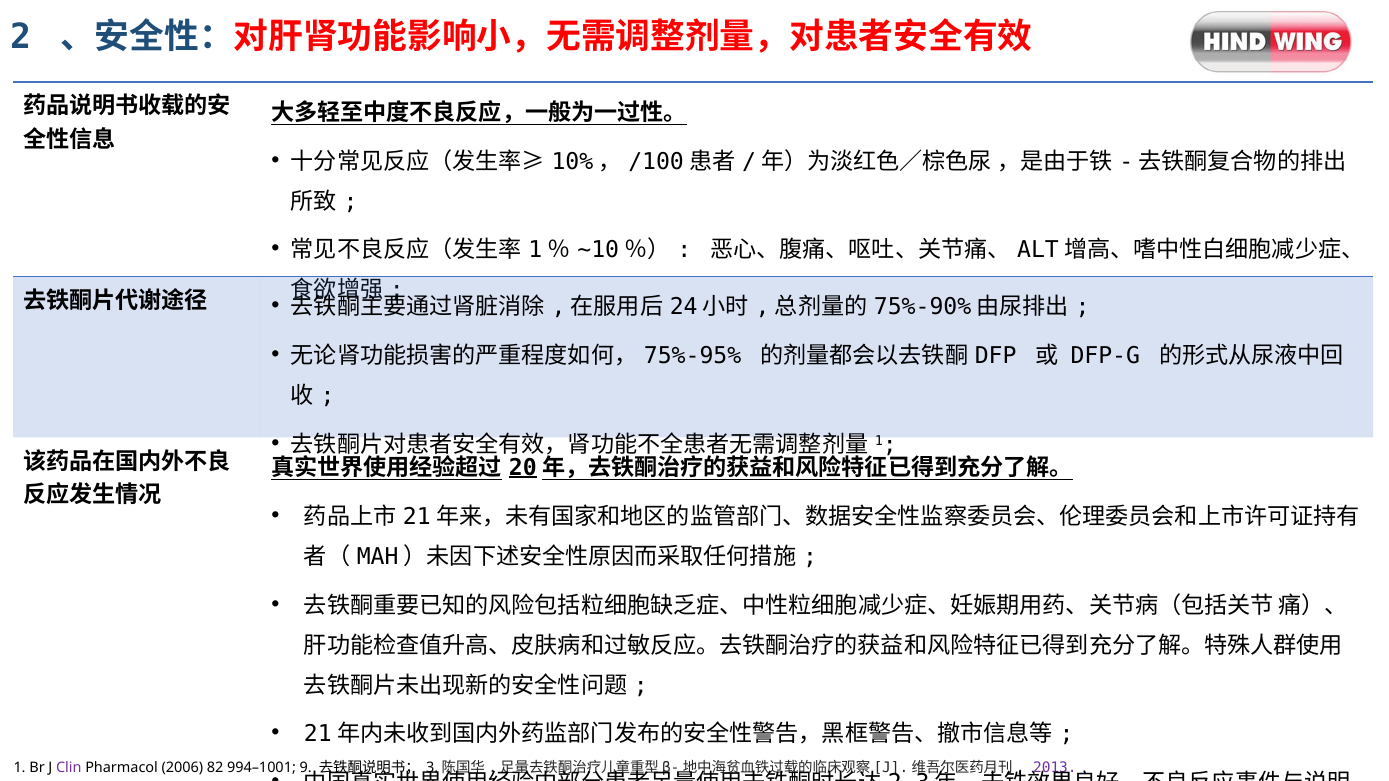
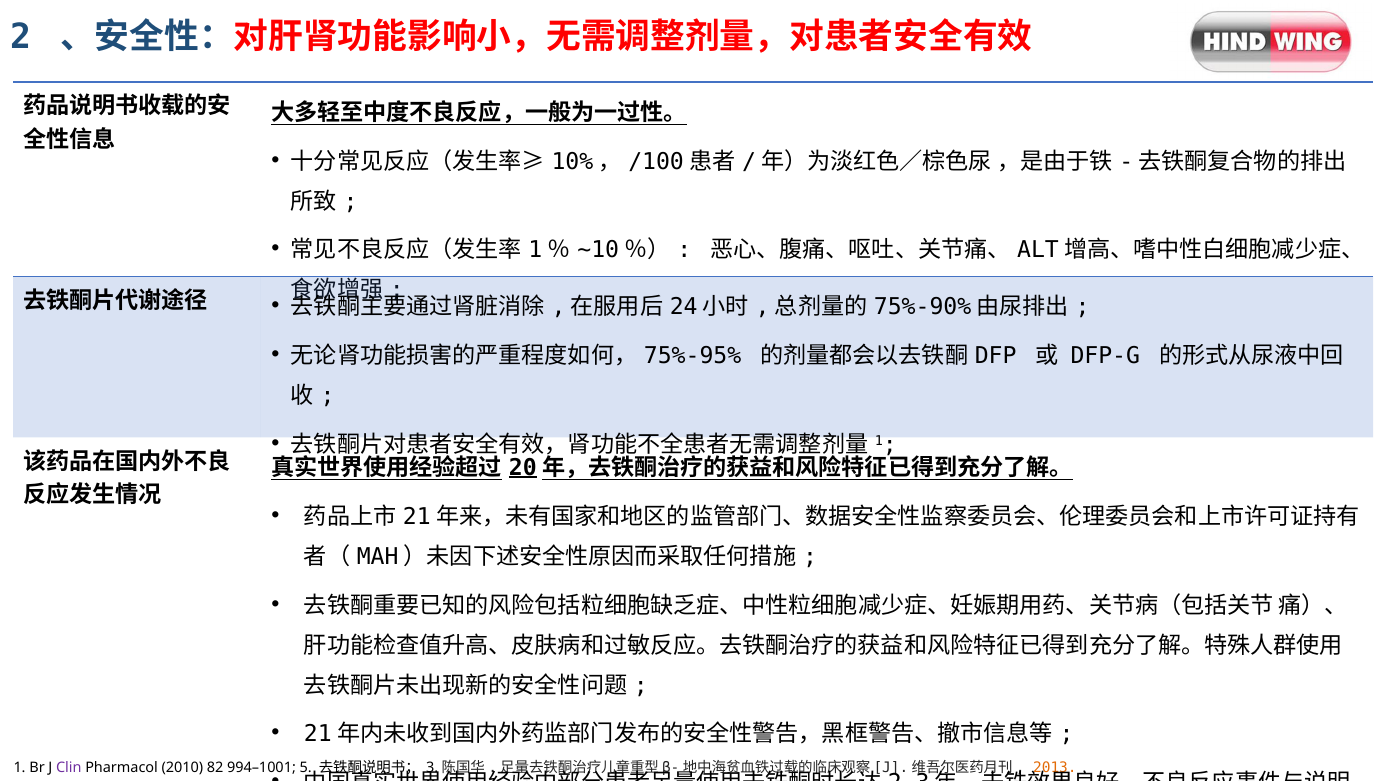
2006: 2006 -> 2010 (182, 768)
9: 9 -> 5 (306, 768)
2013 colour: purple -> orange (1055, 768)
